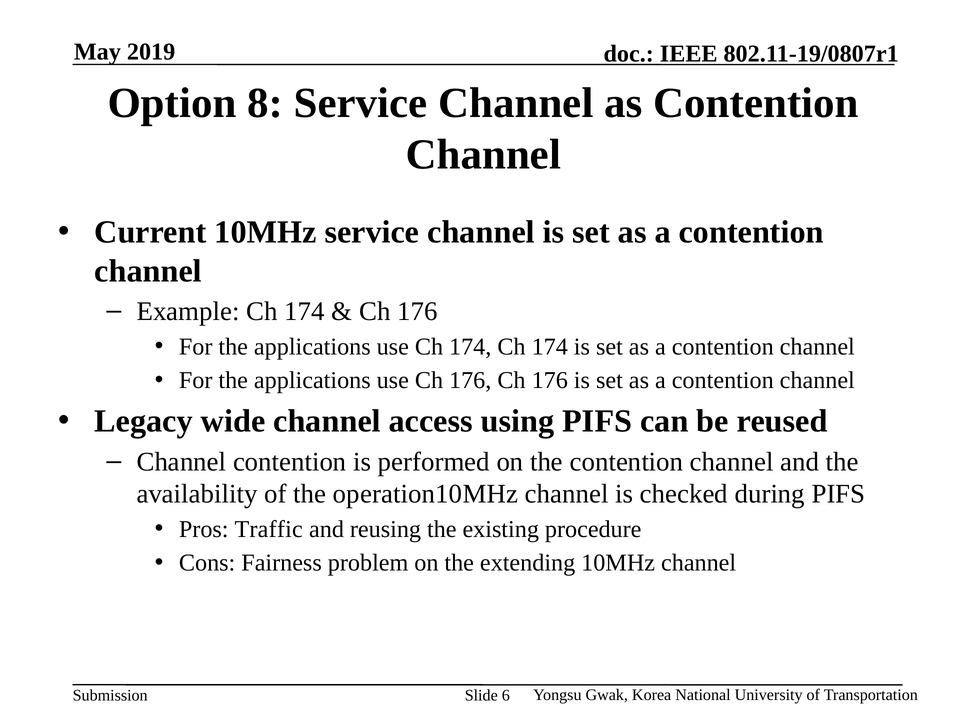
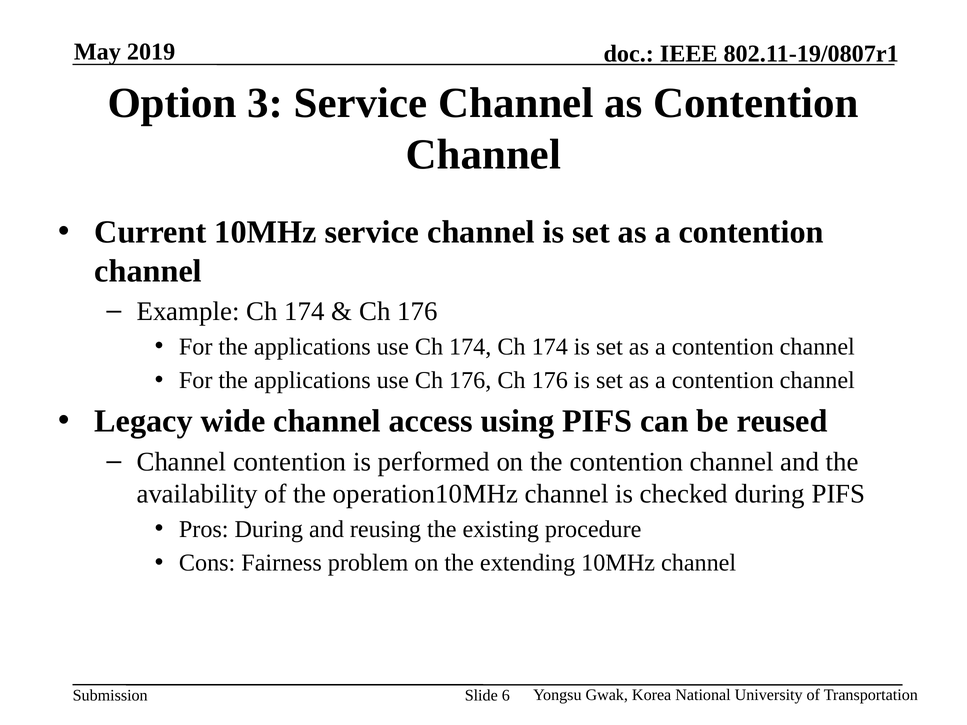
8: 8 -> 3 (265, 103)
Pros Traffic: Traffic -> During (269, 529)
